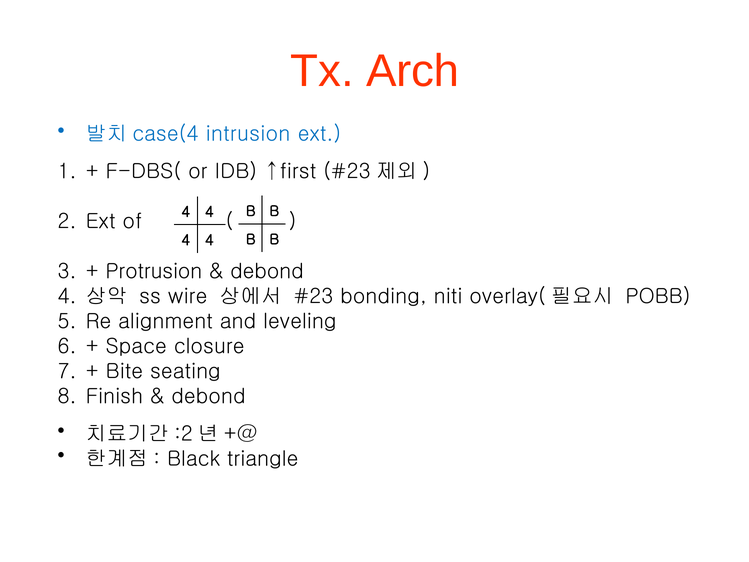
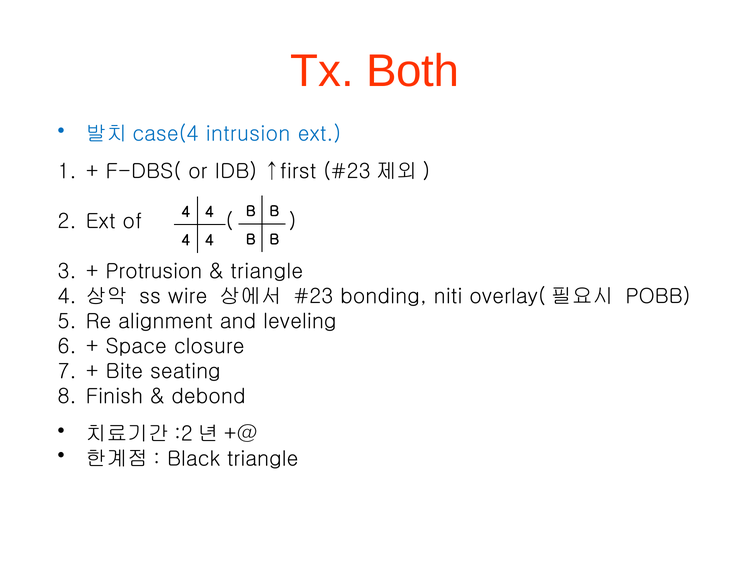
Arch: Arch -> Both (413, 71)
debond: debond -> triangle (267, 271)
